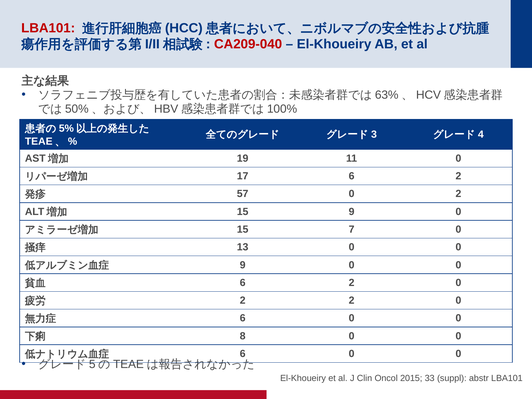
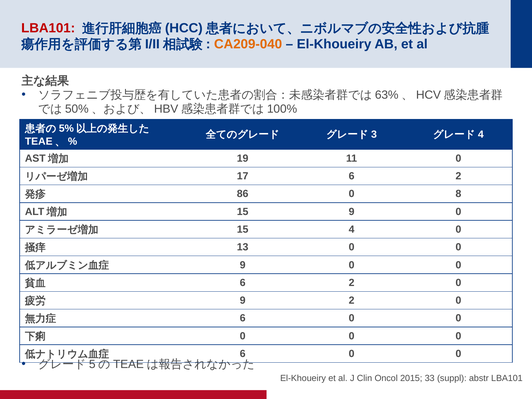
CA209-040 colour: red -> orange (248, 44)
57: 57 -> 86 (243, 194)
0 2: 2 -> 8 (458, 194)
15 7: 7 -> 4 (352, 229)
2: 2 -> 9 (243, 300)
8: 8 -> 0 (243, 336)
